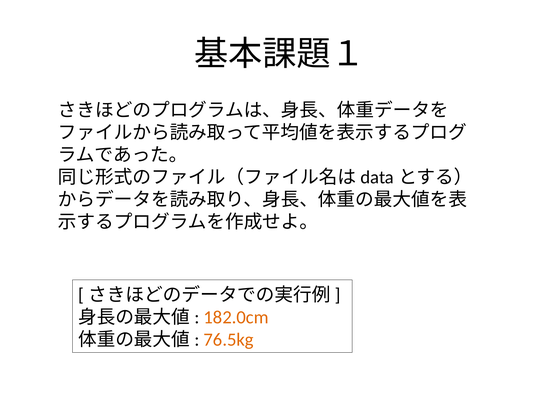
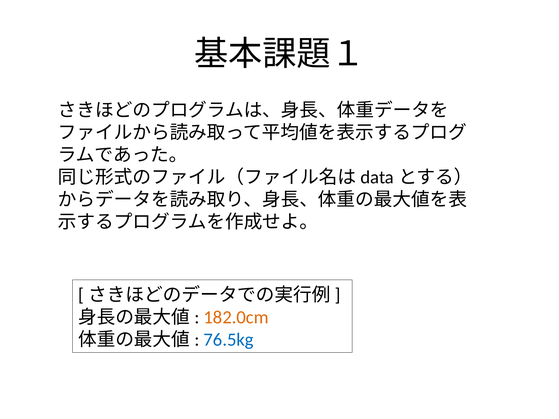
76.5kg colour: orange -> blue (229, 340)
